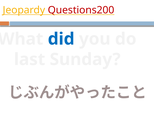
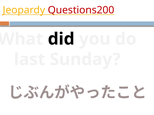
did colour: blue -> black (61, 39)
